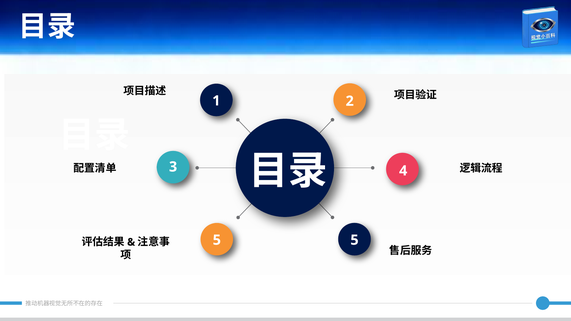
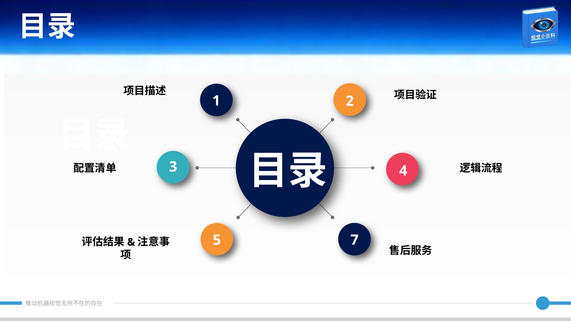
5 5: 5 -> 7 (354, 240)
